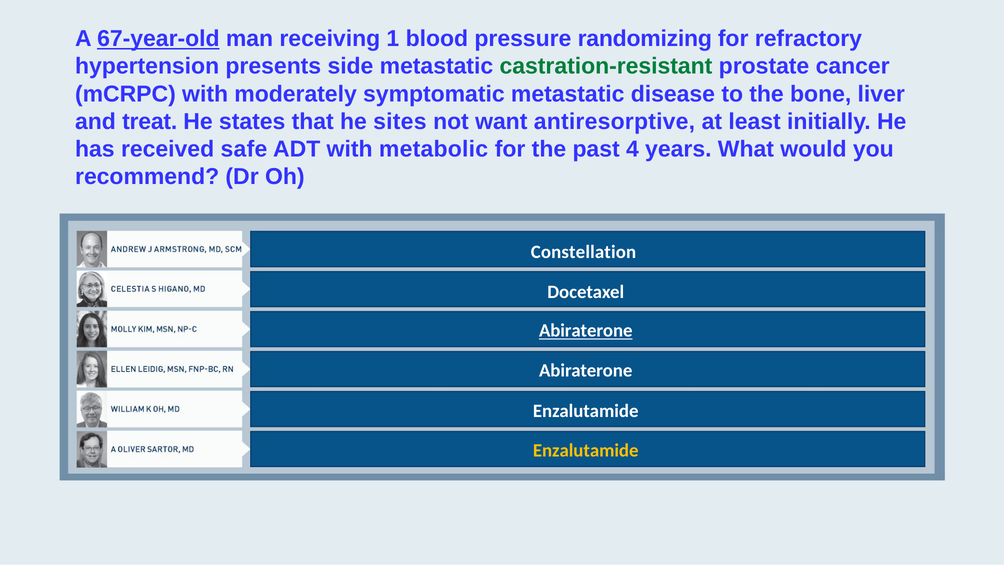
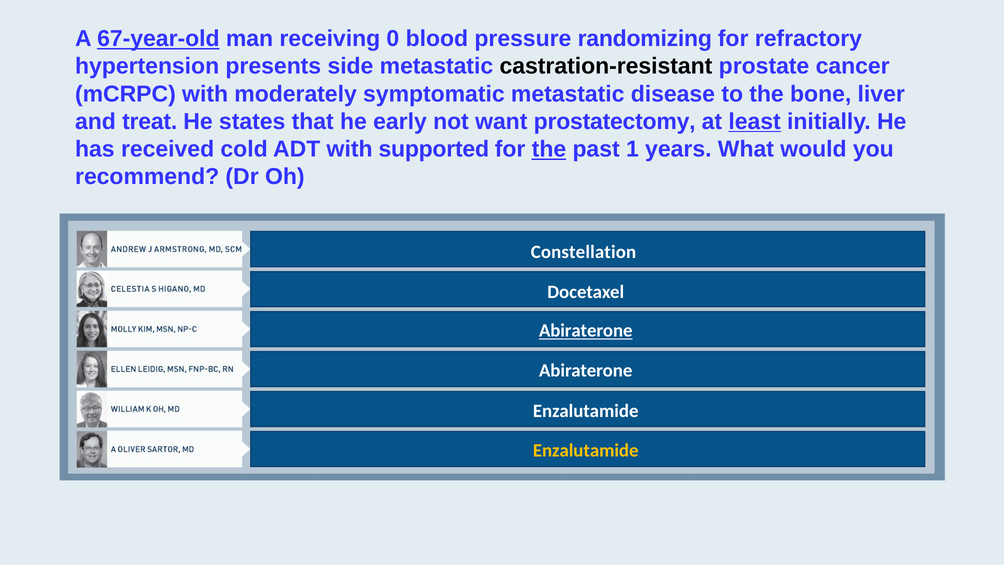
1: 1 -> 0 (393, 39)
castration-resistant colour: green -> black (606, 66)
sites: sites -> early (400, 122)
antiresorptive: antiresorptive -> prostatectomy (615, 122)
least underline: none -> present (755, 122)
safe: safe -> cold (244, 149)
metabolic: metabolic -> supported (434, 149)
the underline: none -> present (549, 149)
4: 4 -> 1 (632, 149)
